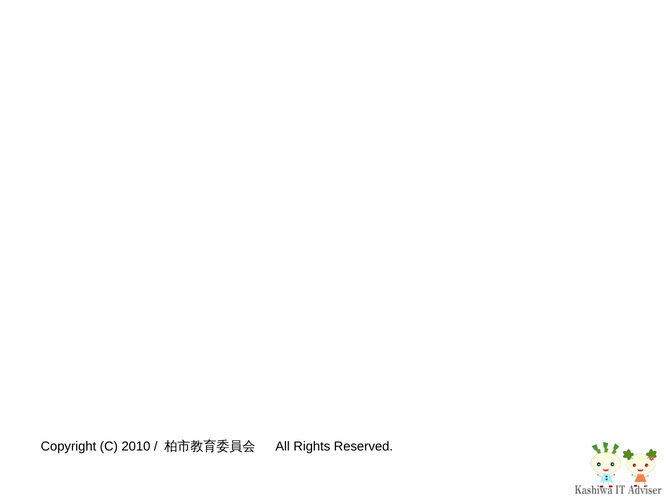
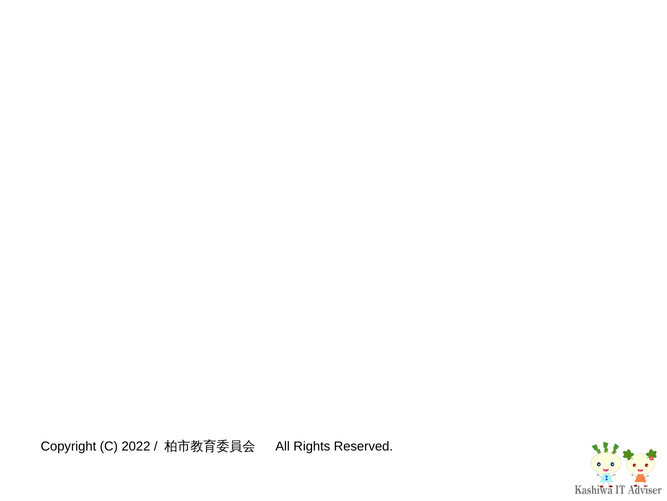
2010: 2010 -> 2022 (136, 446)
